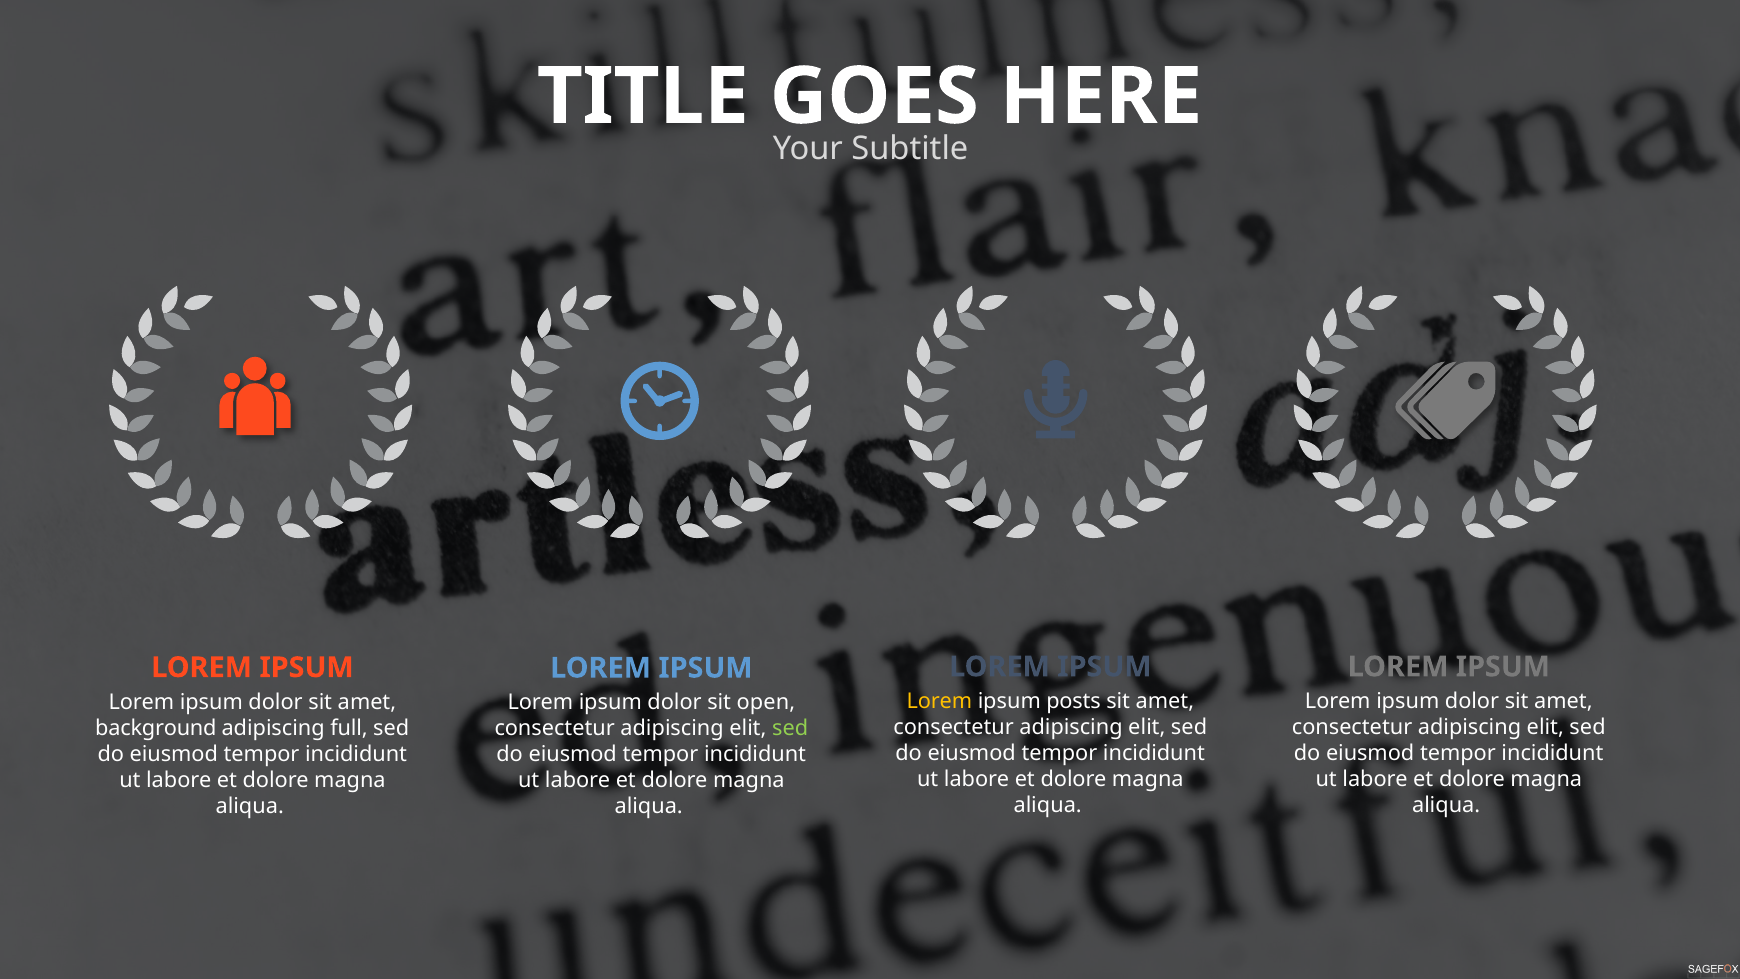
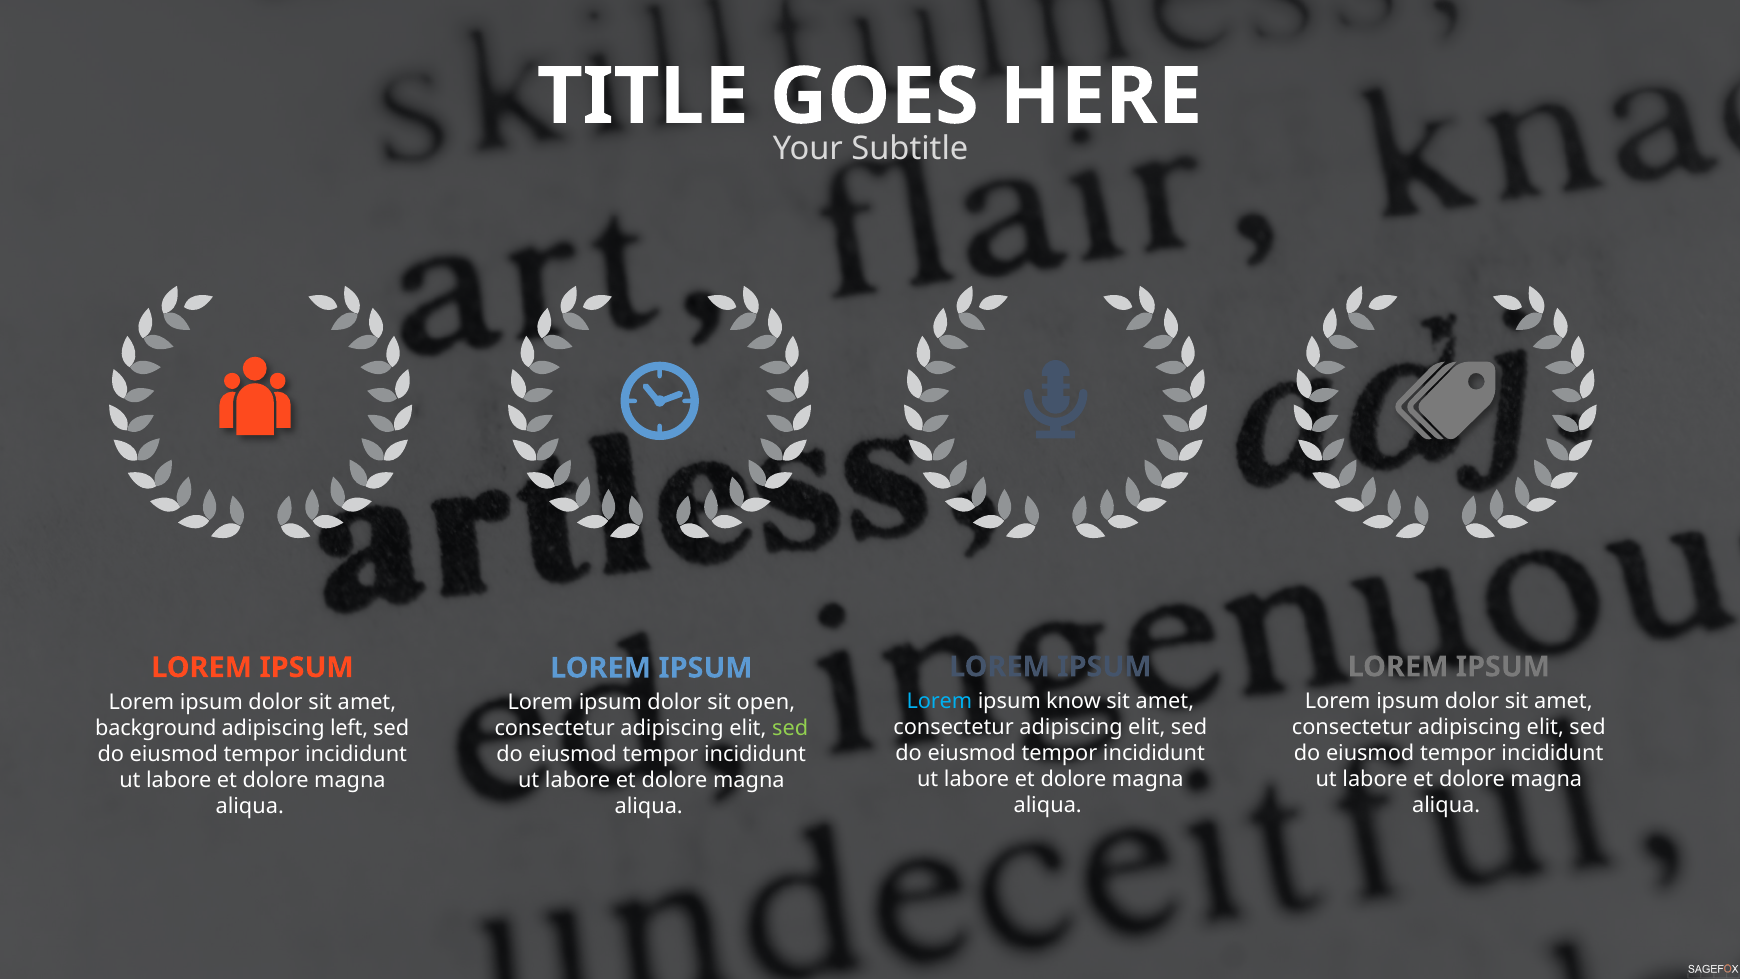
Lorem colour: yellow -> light blue (939, 701)
posts: posts -> know (1074, 701)
full: full -> left (349, 728)
